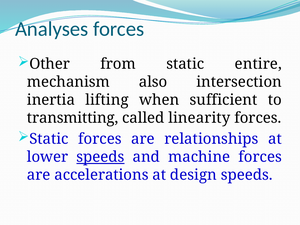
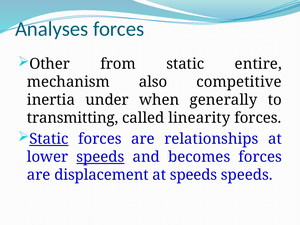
intersection: intersection -> competitive (239, 82)
lifting: lifting -> under (107, 100)
sufficient: sufficient -> generally (224, 100)
Static underline: none -> present (49, 139)
machine: machine -> becomes (199, 157)
accelerations: accelerations -> displacement (101, 175)
at design: design -> speeds (194, 175)
